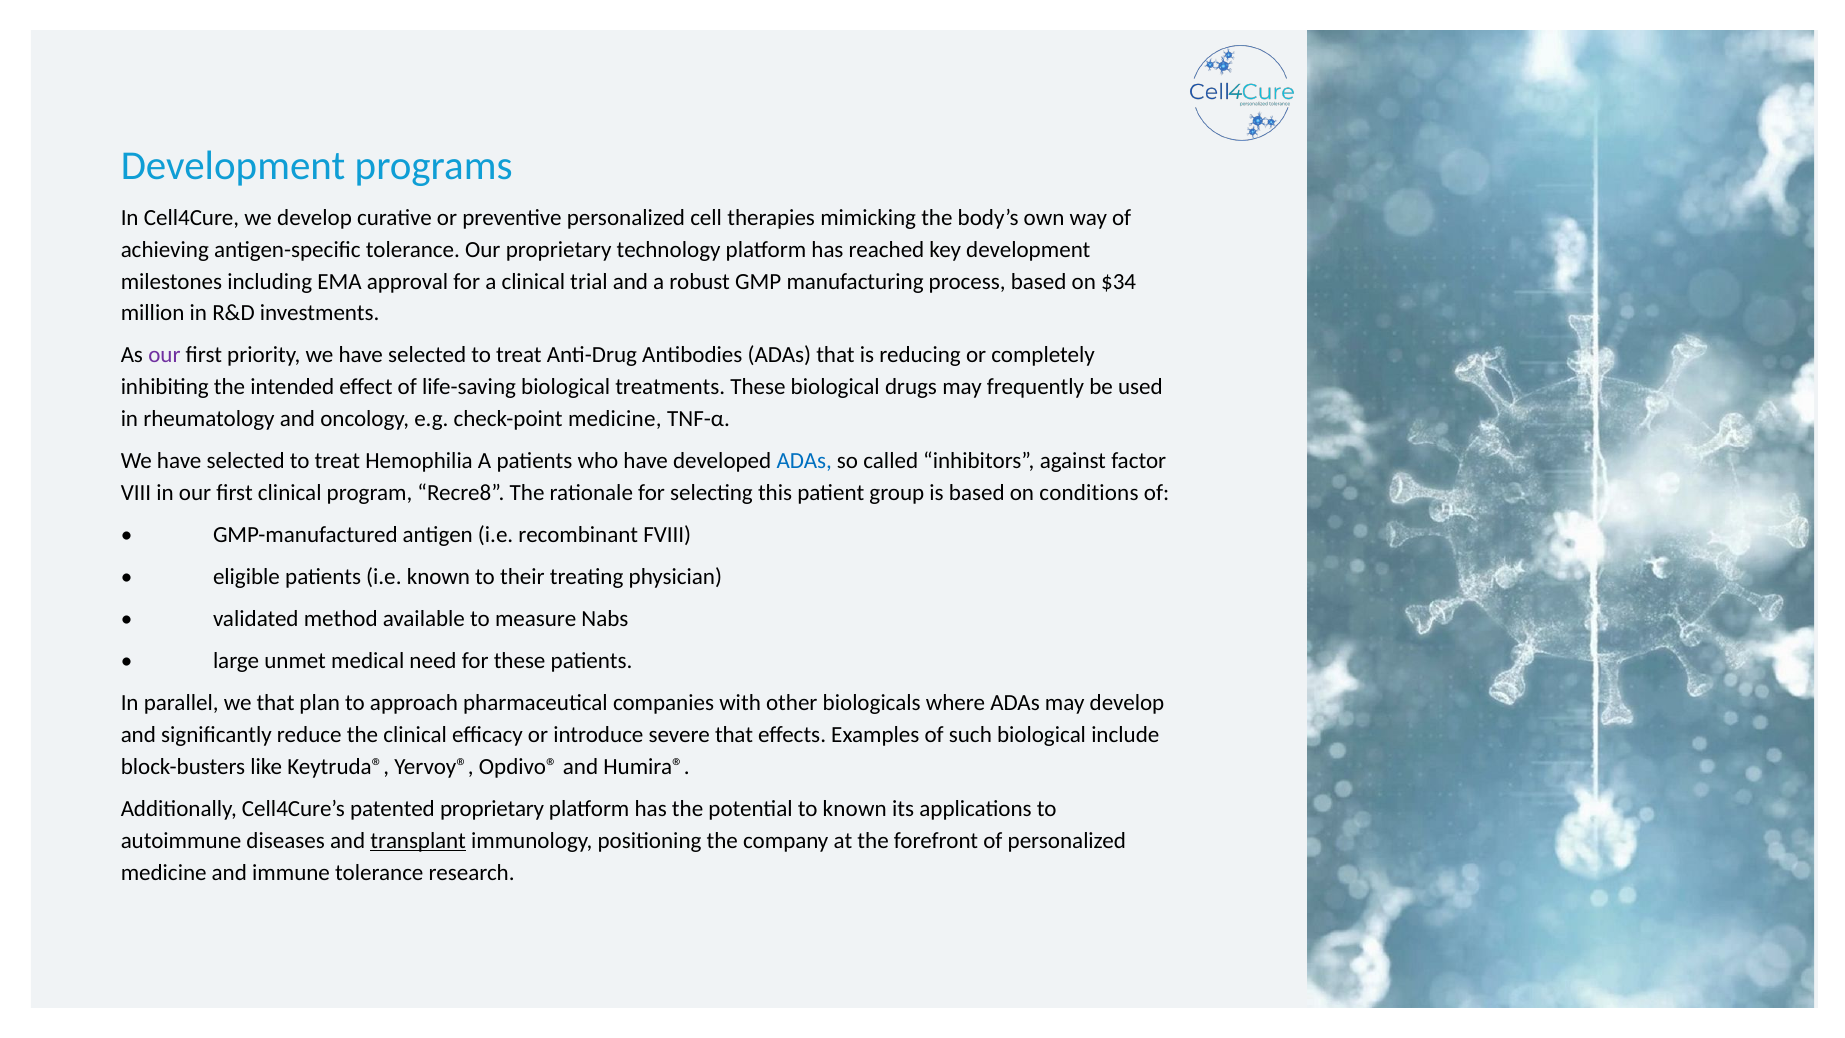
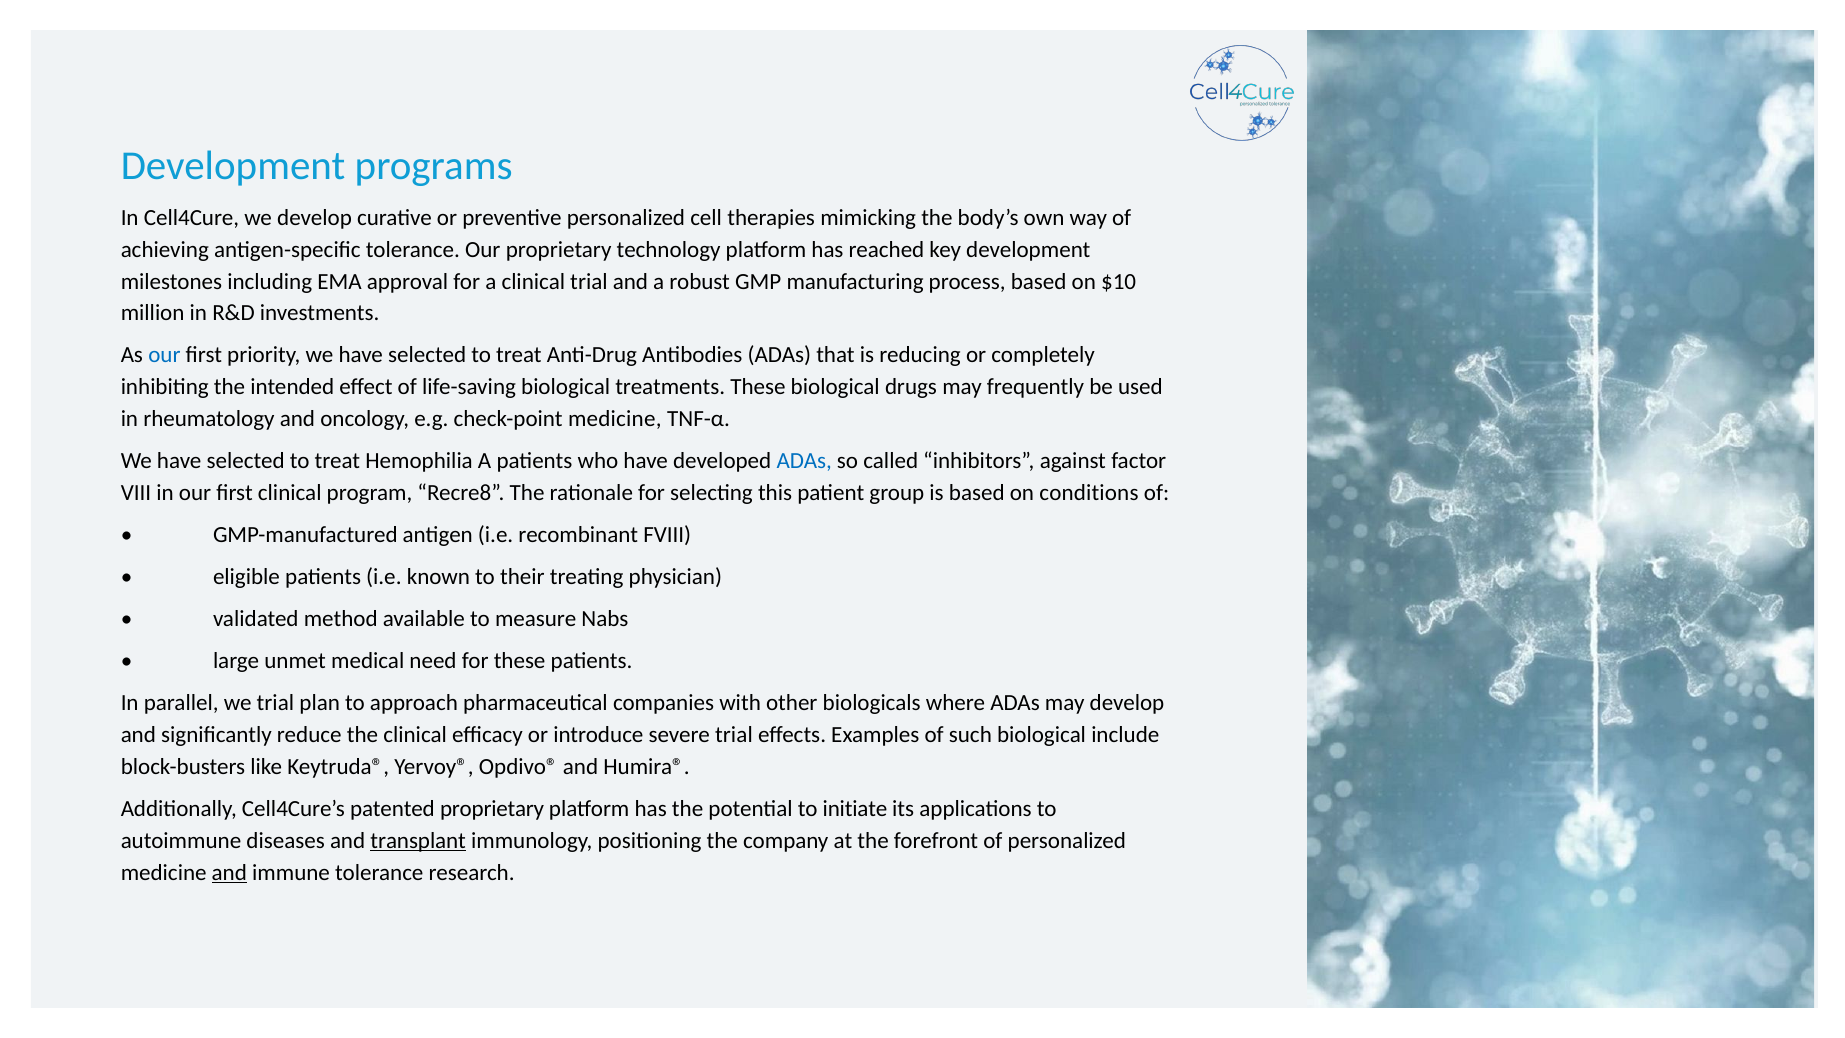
$34: $34 -> $10 (1119, 281)
our colour: purple -> blue (164, 355)
we that: that -> trial (275, 703)
severe that: that -> trial (734, 735)
to known: known -> initiate (855, 809)
and underline: none -> present (229, 872)
